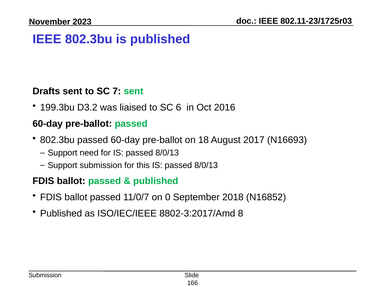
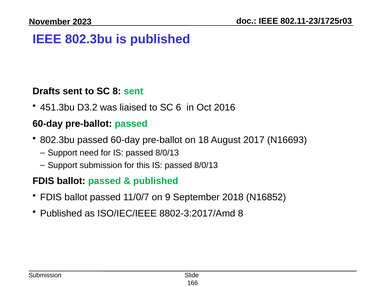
SC 7: 7 -> 8 (117, 91)
199.3bu: 199.3bu -> 451.3bu (57, 107)
0: 0 -> 9 (168, 197)
